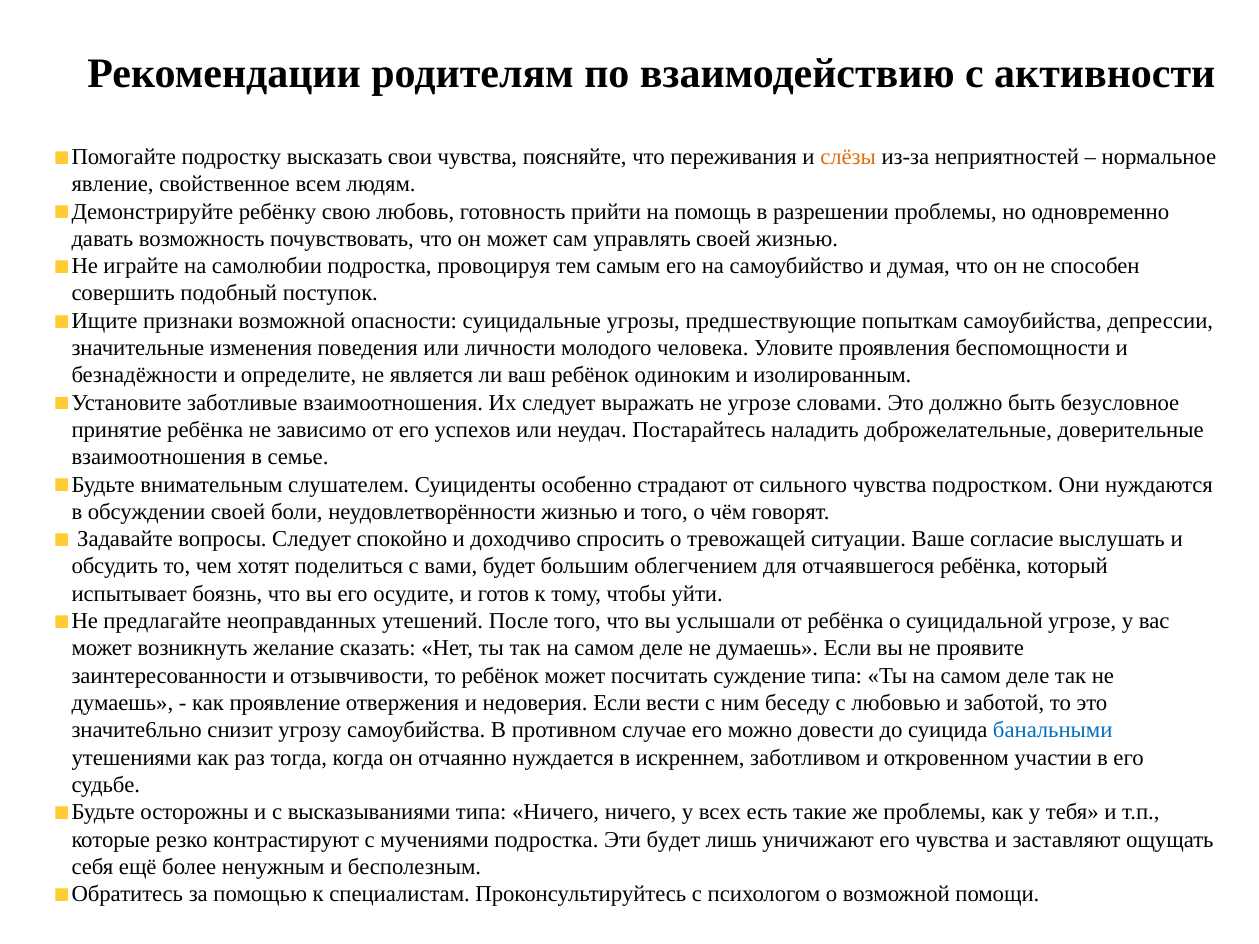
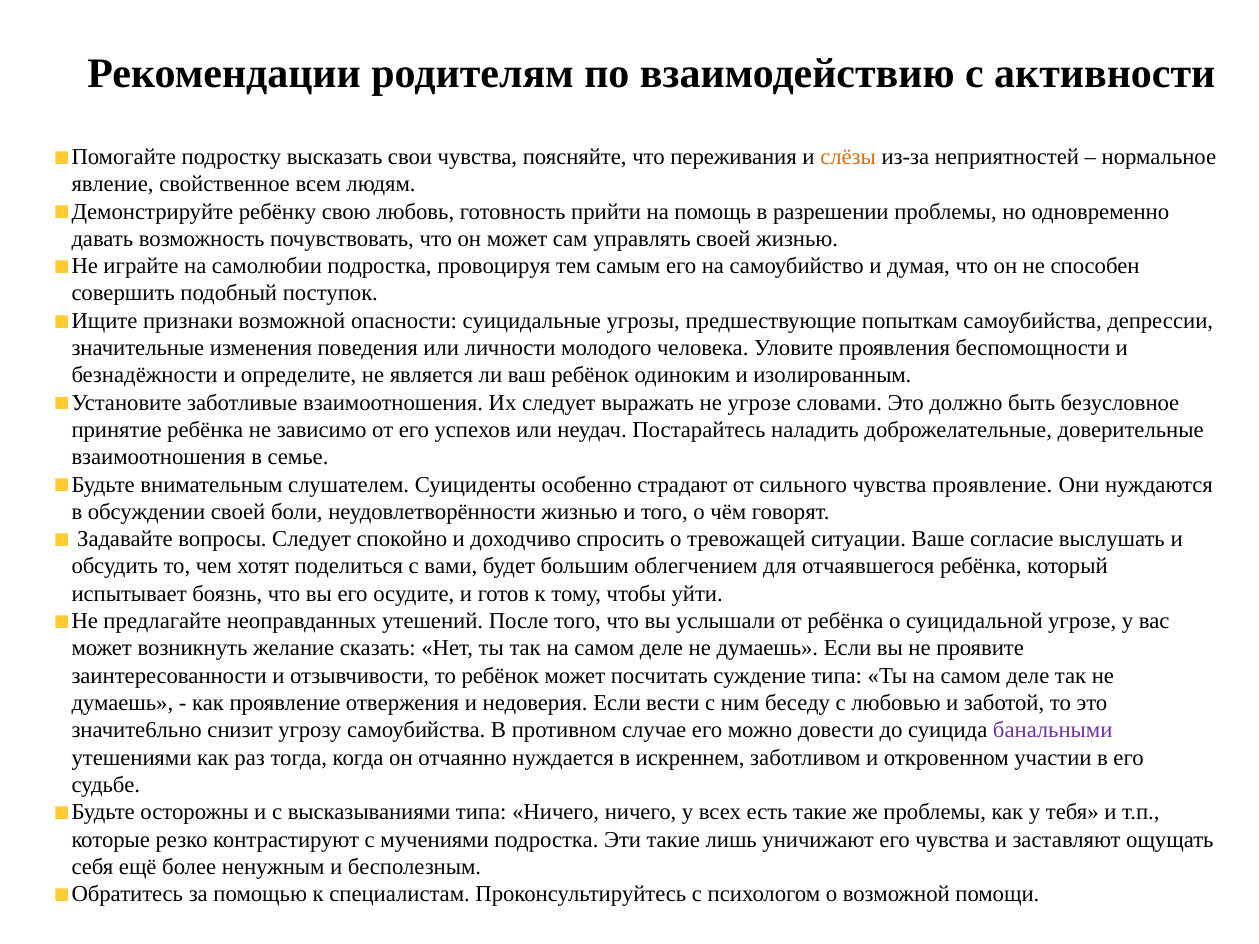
чувства подростком: подростком -> проявление (992, 485)
банальными colour: blue -> purple (1053, 730)
Эти будет: будет -> такие (673, 840)
